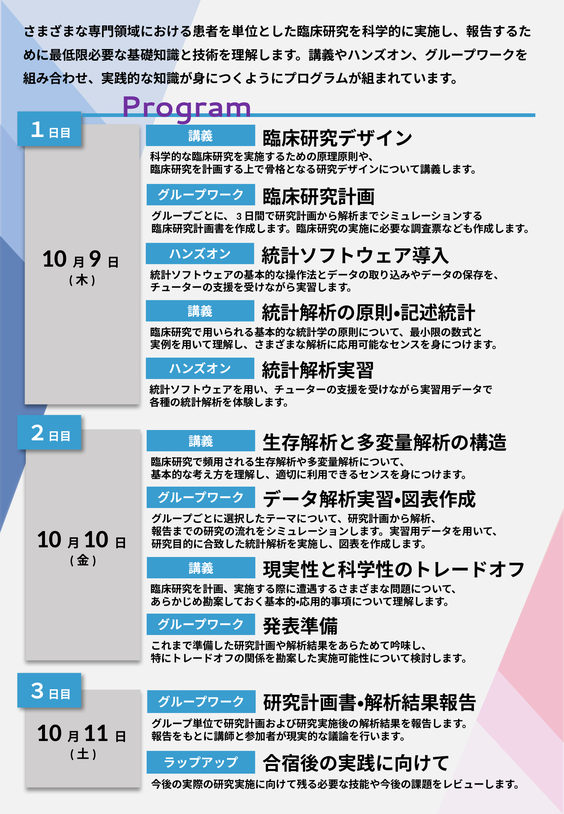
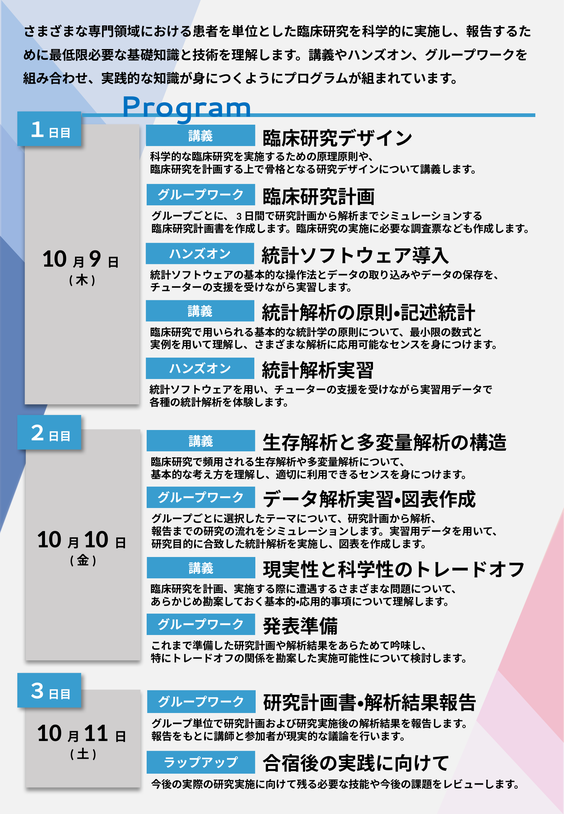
Program colour: purple -> blue (186, 107)
